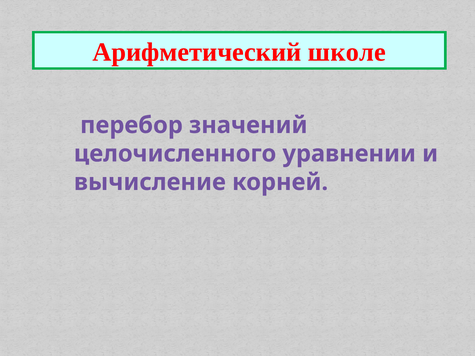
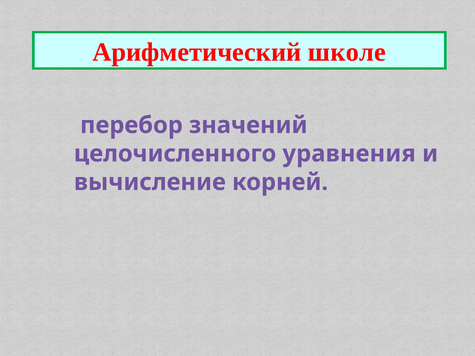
уравнении: уравнении -> уравнения (349, 154)
